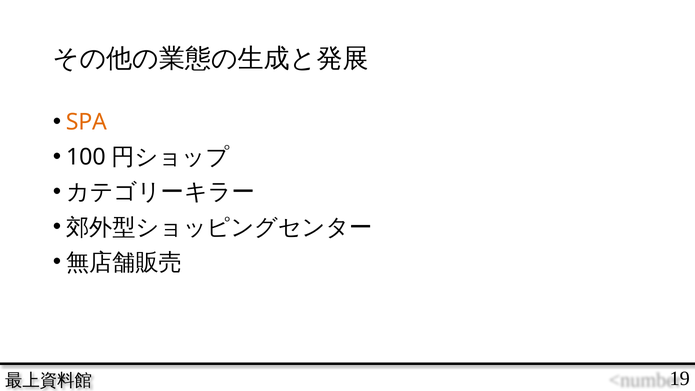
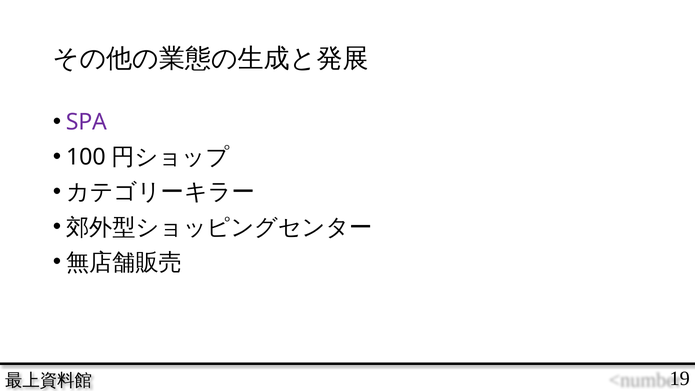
SPA colour: orange -> purple (86, 122)
